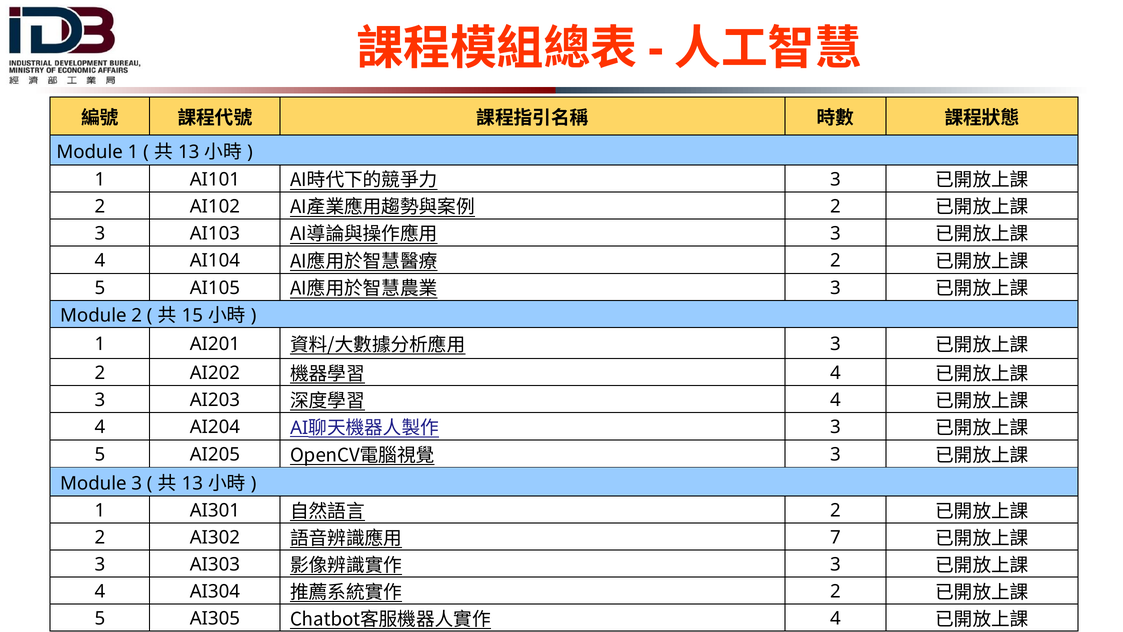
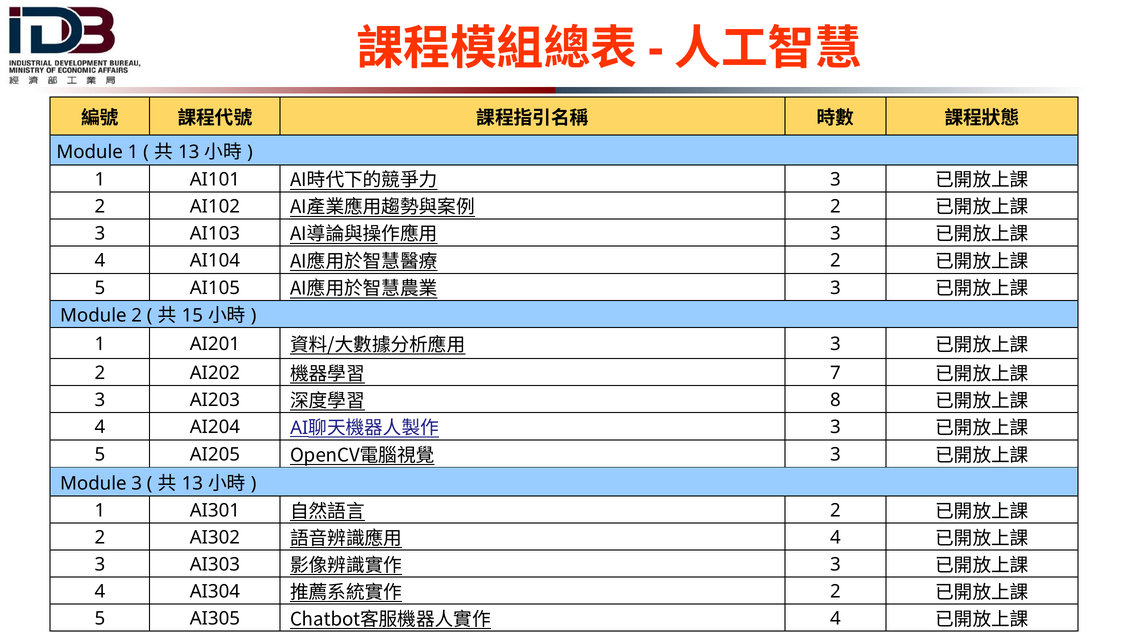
4: 4 -> 7 (835, 373)
4: 4 -> 8 (835, 400)
7: 7 -> 4 (835, 537)
